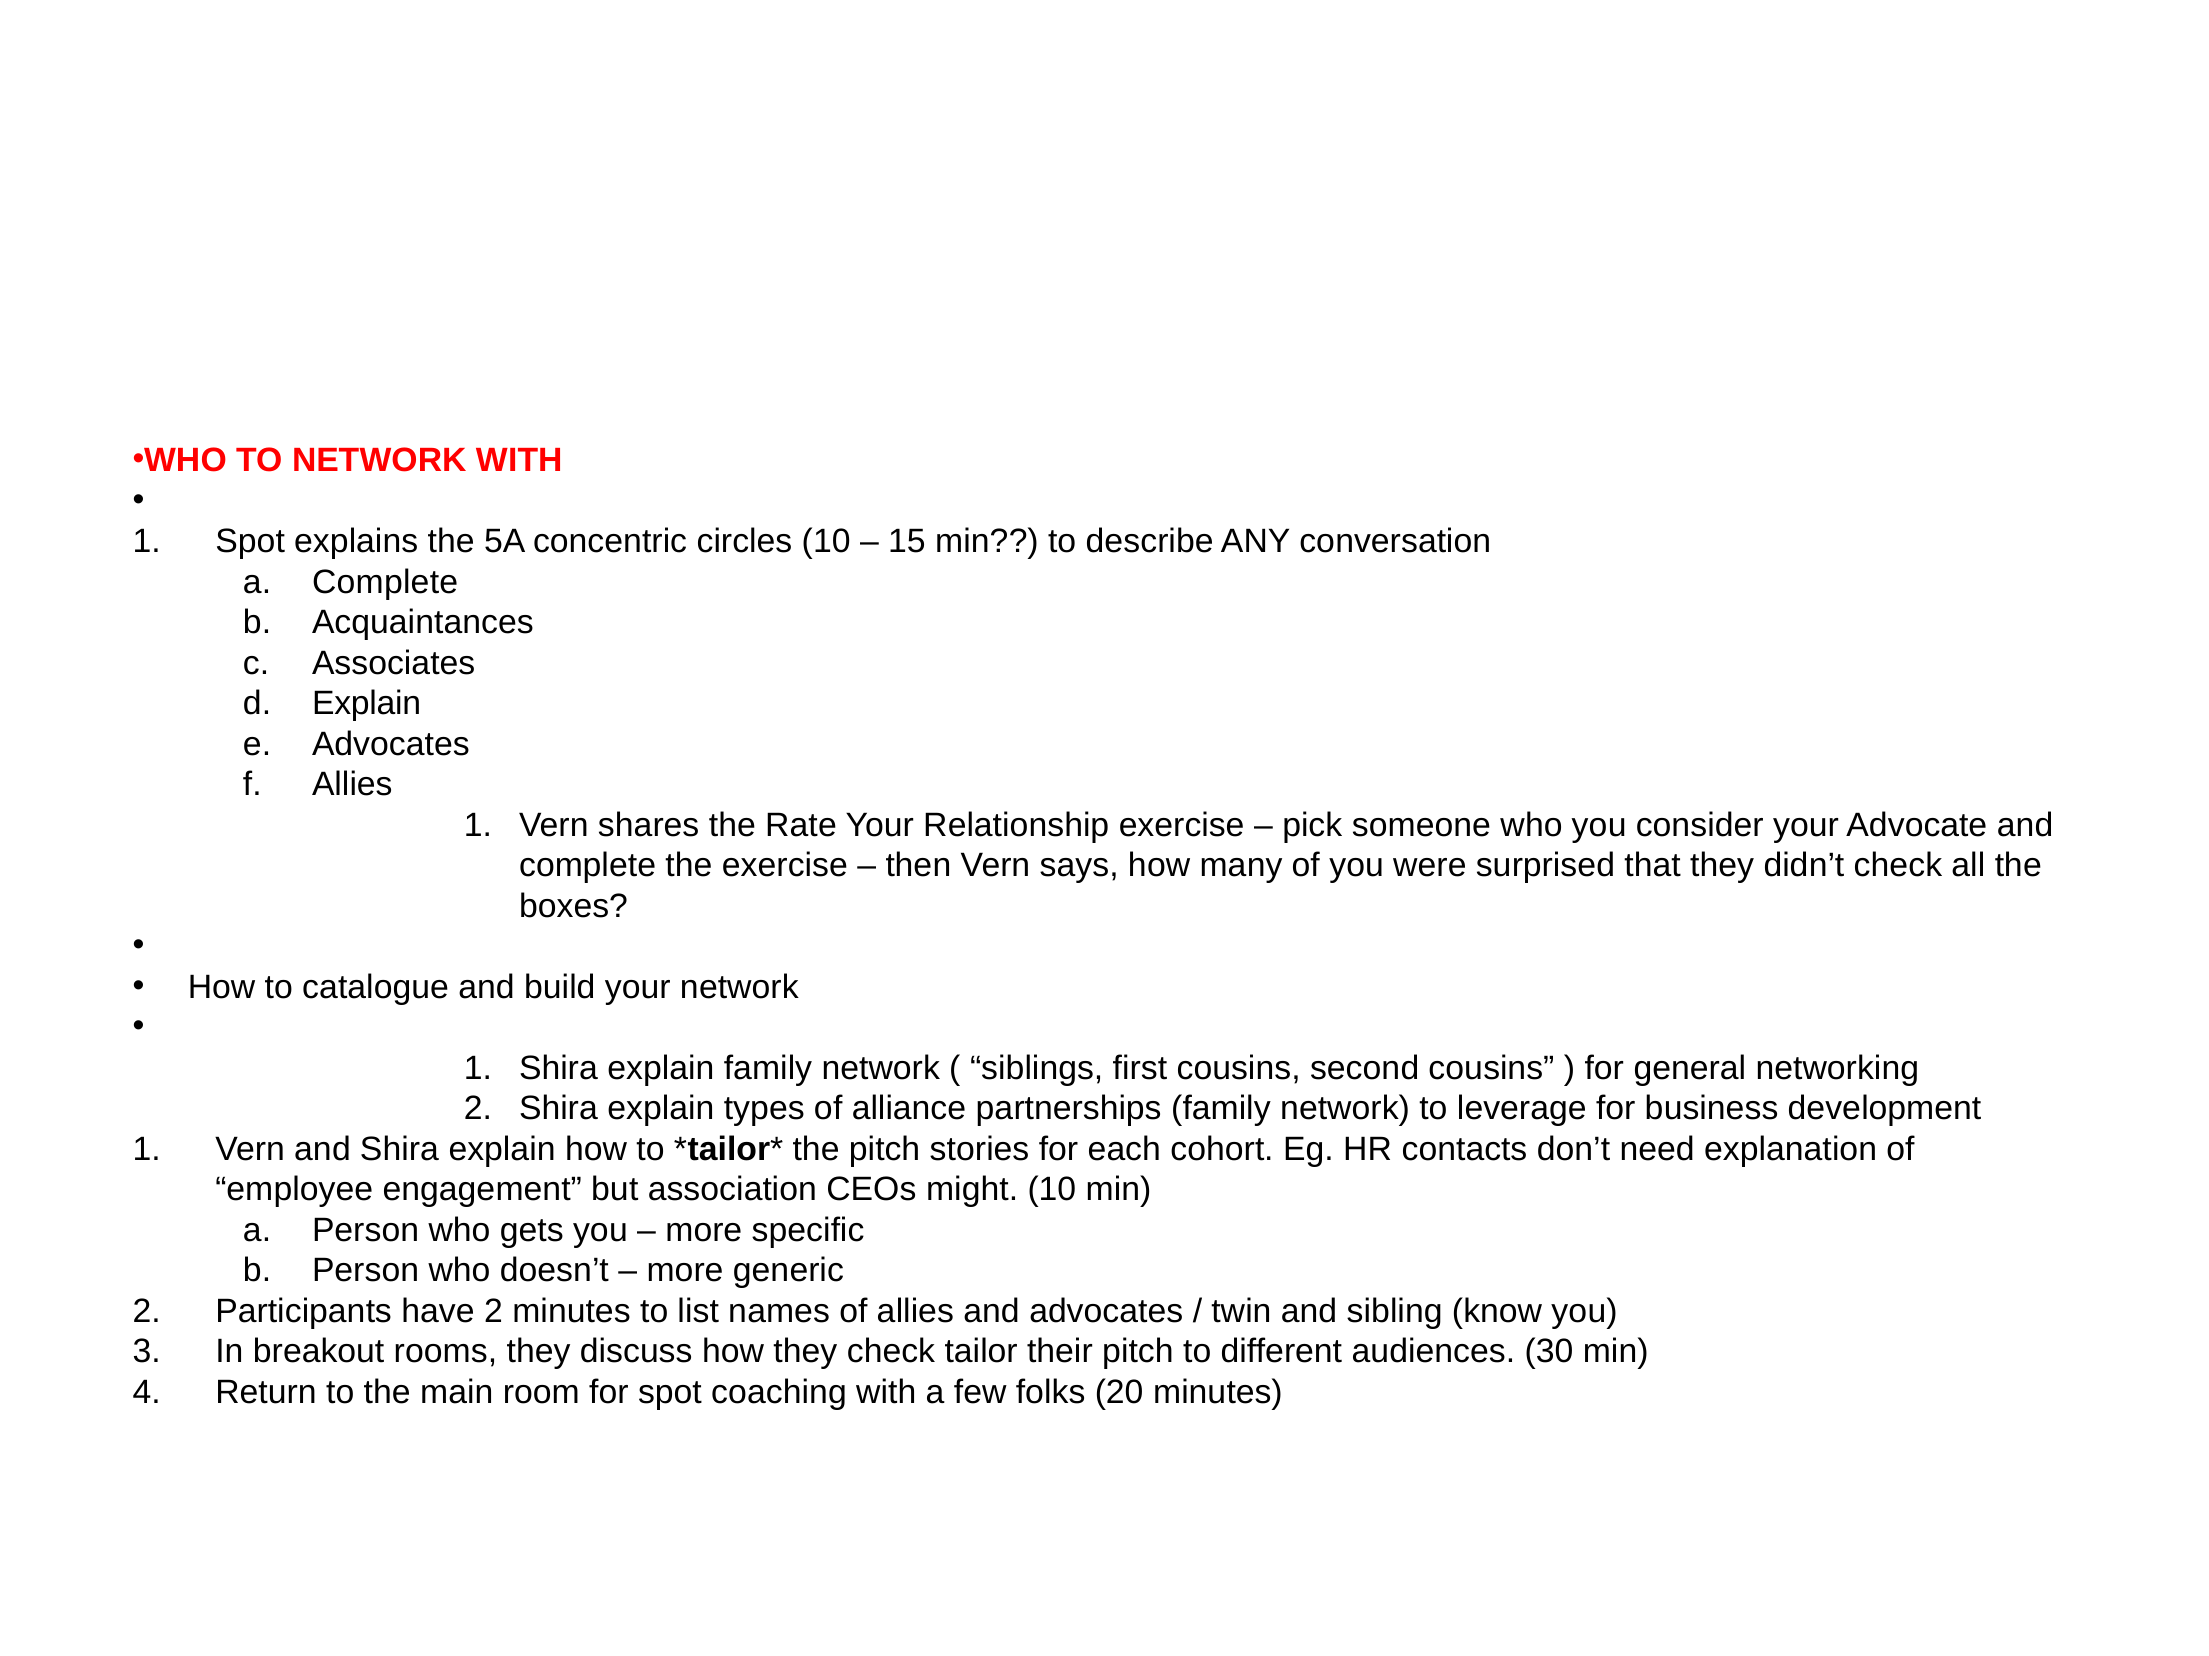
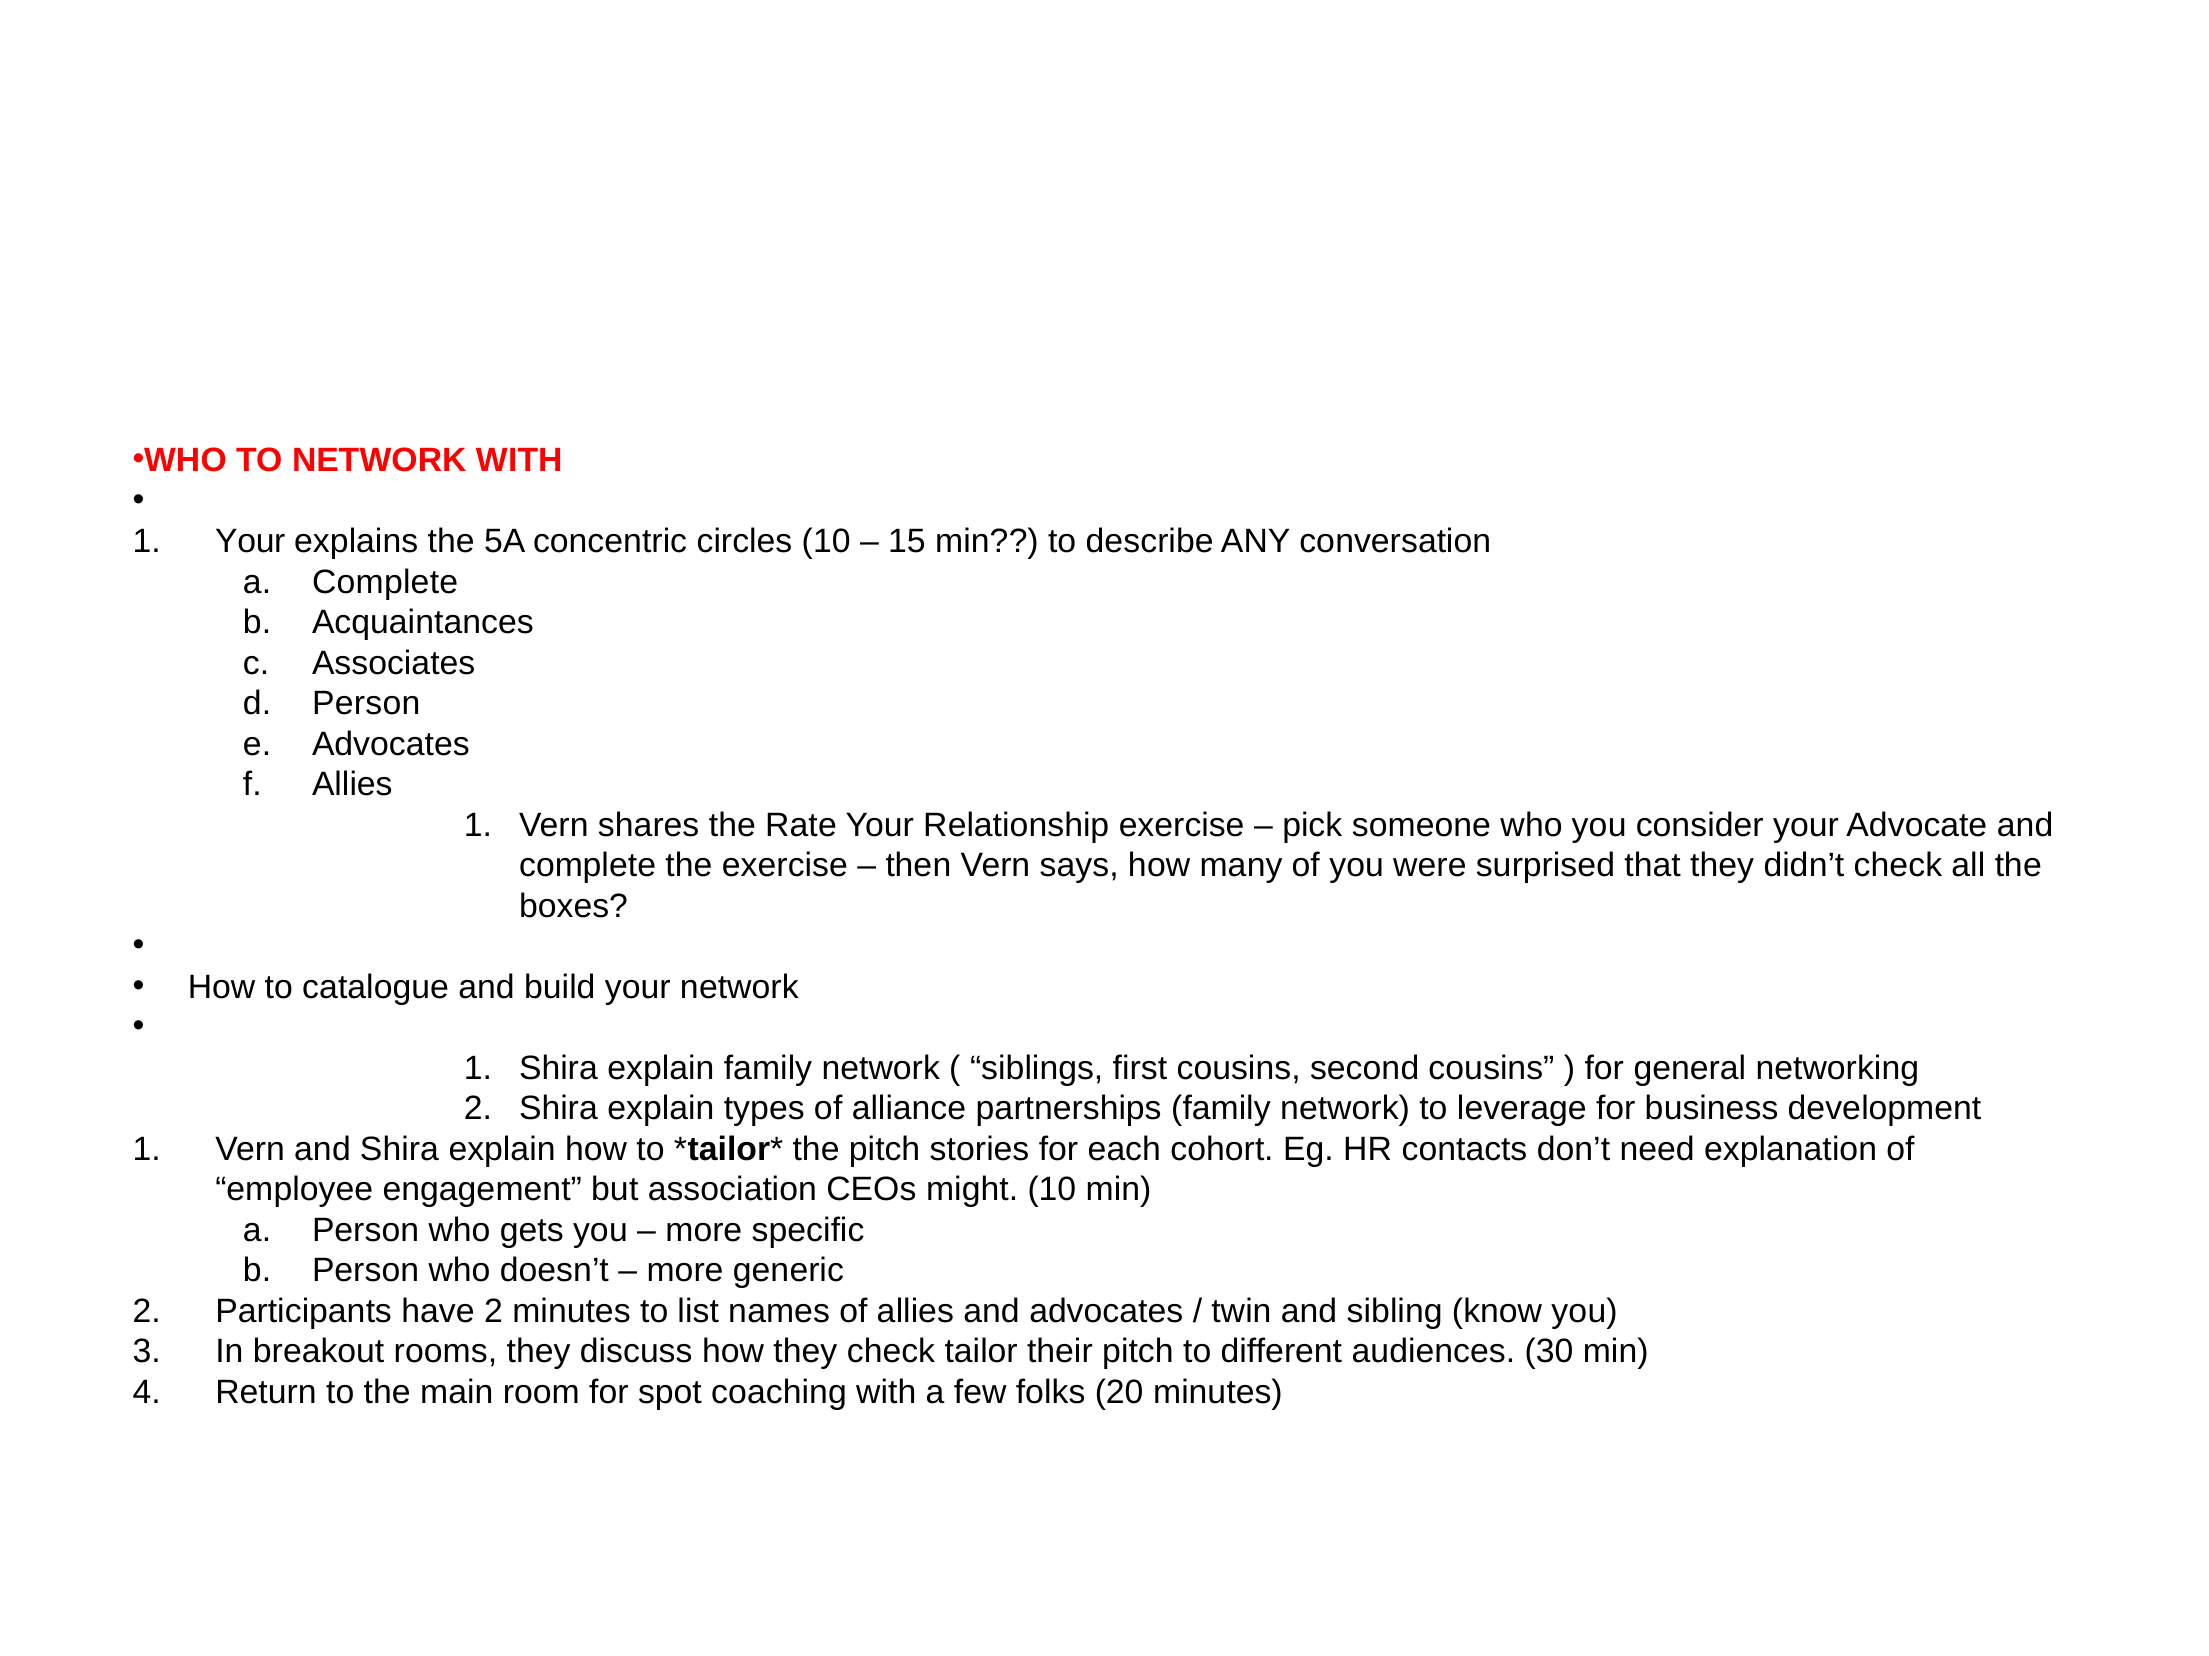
Spot: Spot -> Your (250, 542)
Explain: Explain -> Person (366, 704)
